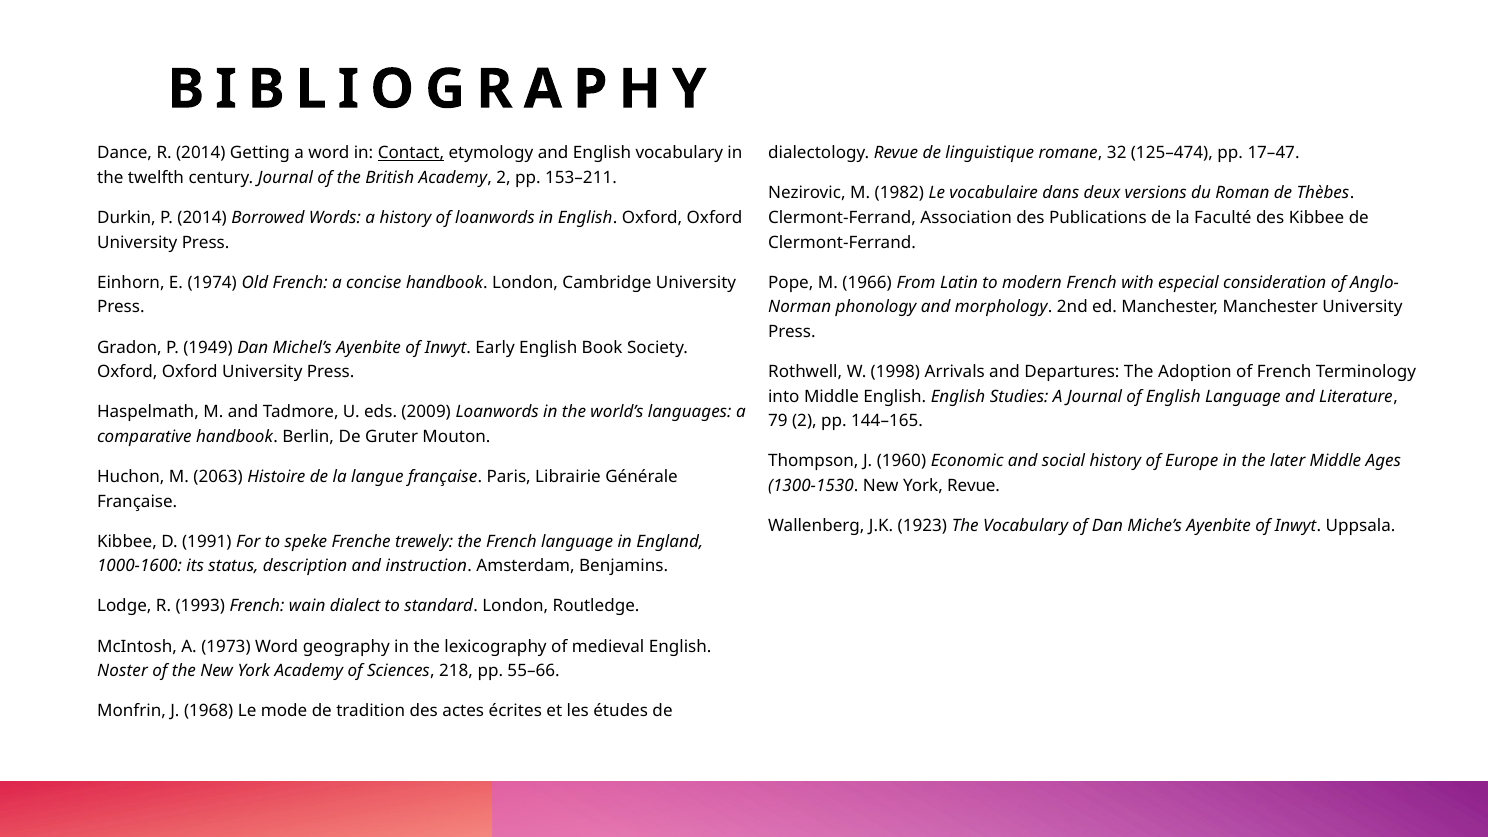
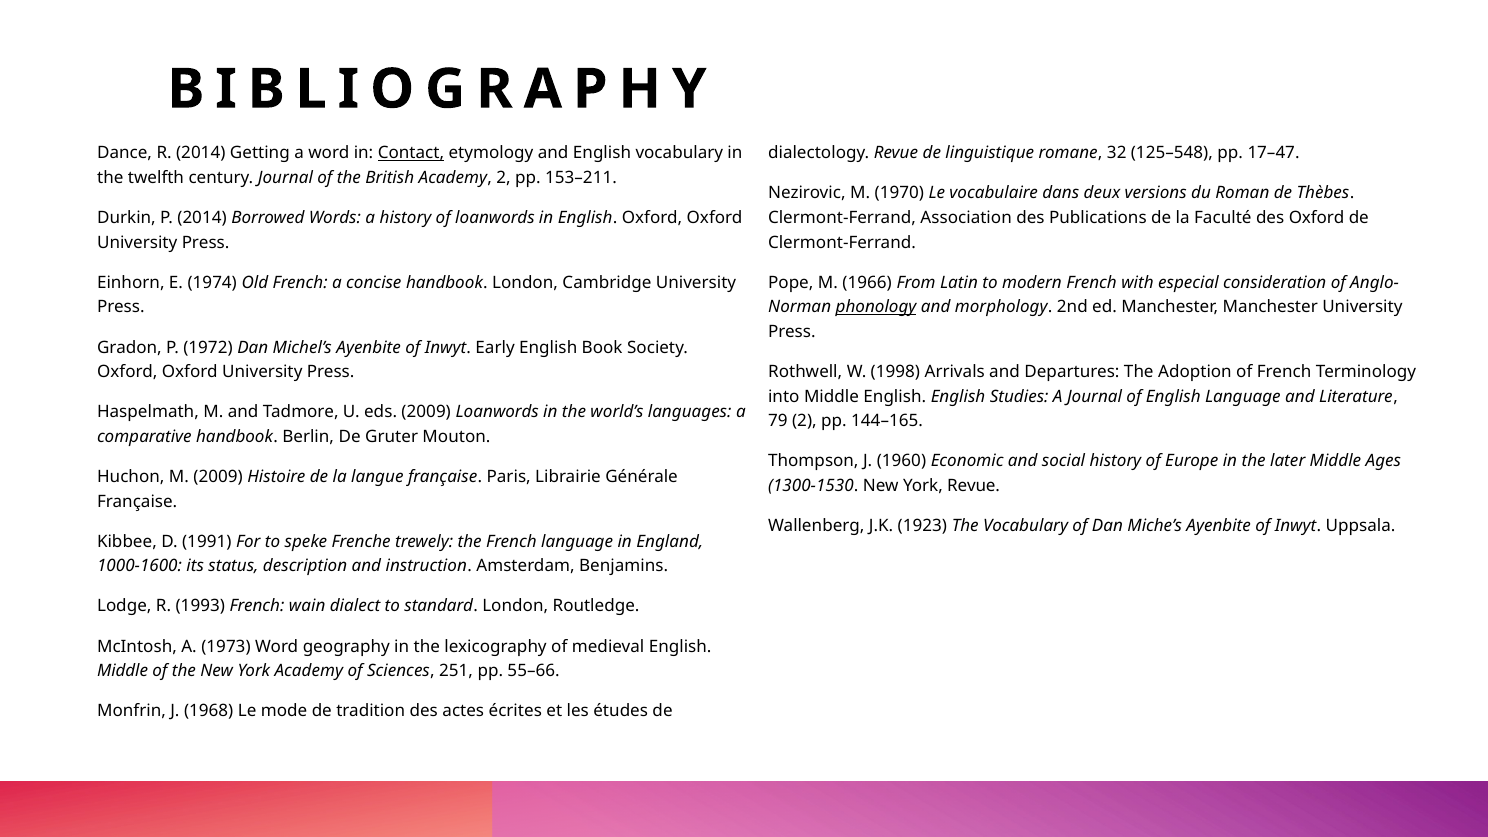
125–474: 125–474 -> 125–548 (1172, 153)
1982: 1982 -> 1970 (899, 193)
des Kibbee: Kibbee -> Oxford (1317, 218)
phonology underline: none -> present (876, 307)
1949: 1949 -> 1972 (208, 347)
M 2063: 2063 -> 2009 (218, 477)
Noster: Noster -> Middle (123, 671)
218: 218 -> 251 (456, 671)
